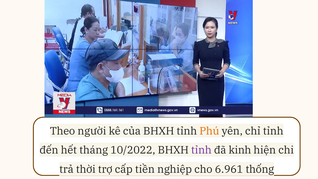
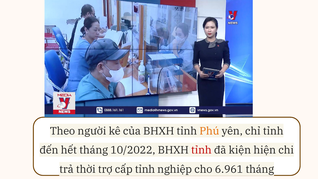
tỉnh colour: purple -> red (201, 150)
kinh: kinh -> kiện (240, 150)
cấp tiền: tiền -> tỉnh (145, 169)
6.961 thống: thống -> tháng (260, 169)
